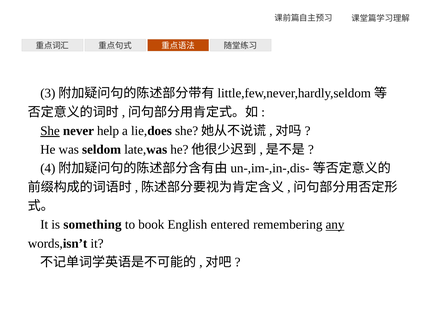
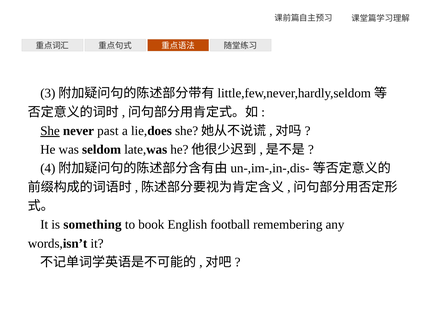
help: help -> past (108, 131)
entered: entered -> football (230, 224)
any underline: present -> none (335, 224)
